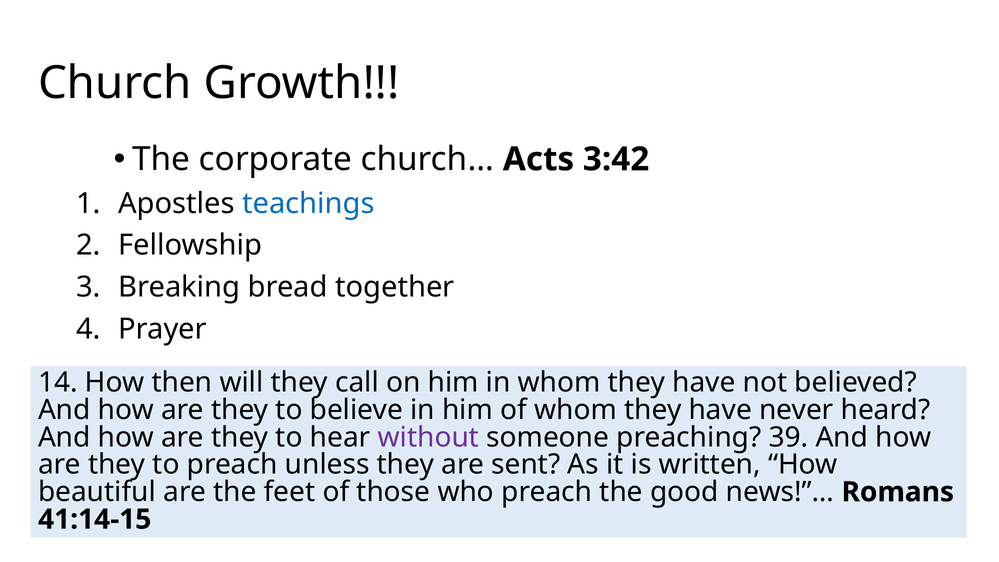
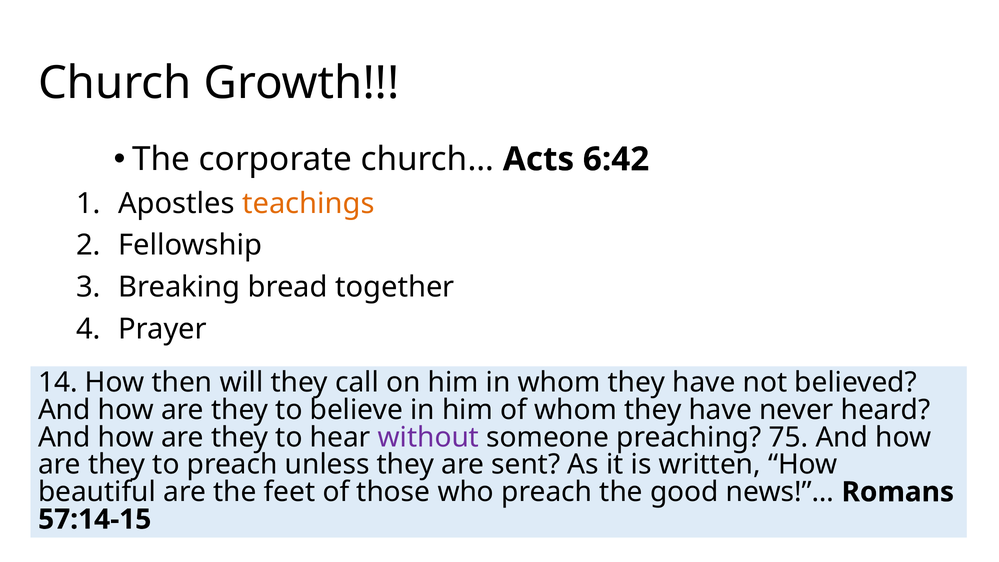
3:42: 3:42 -> 6:42 (616, 159)
teachings colour: blue -> orange (308, 203)
39: 39 -> 75 (788, 437)
41:14-15: 41:14-15 -> 57:14-15 (95, 519)
